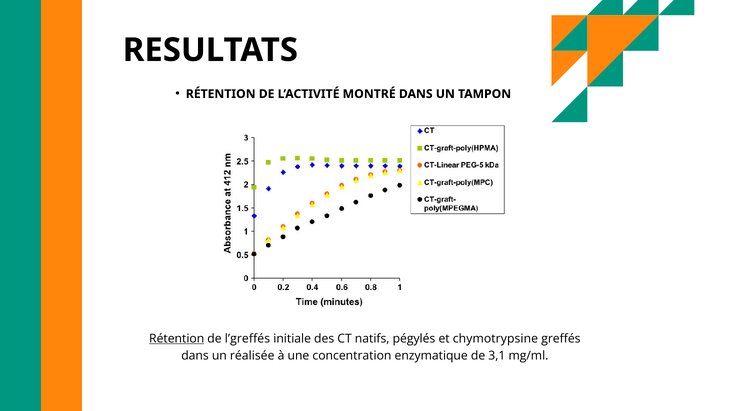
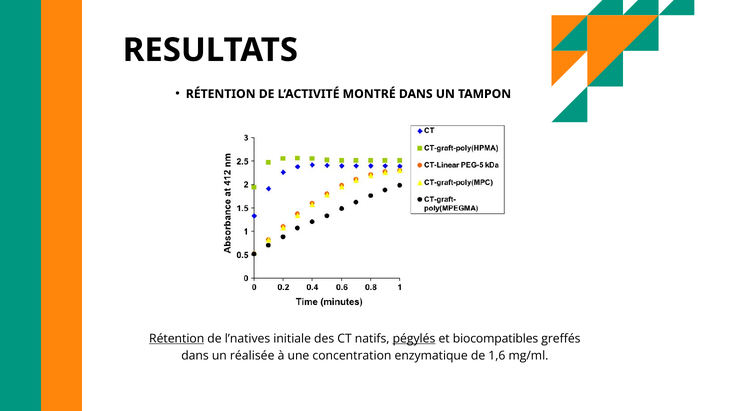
l’greffés: l’greffés -> l’natives (248, 338)
pégylés underline: none -> present (414, 338)
chymotrypsine: chymotrypsine -> biocompatibles (496, 338)
3,1: 3,1 -> 1,6 (497, 355)
